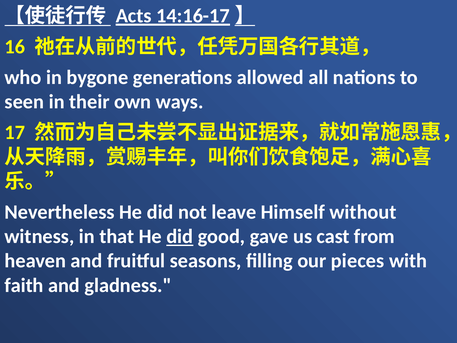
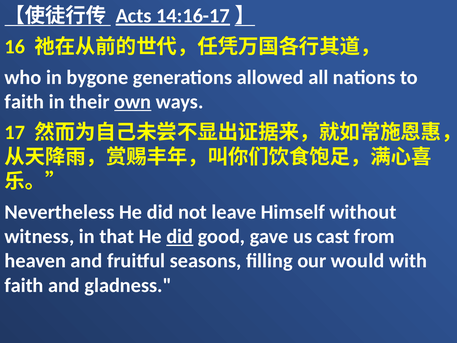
seen: seen -> faith (24, 102)
own underline: none -> present (133, 102)
pieces: pieces -> would (358, 261)
